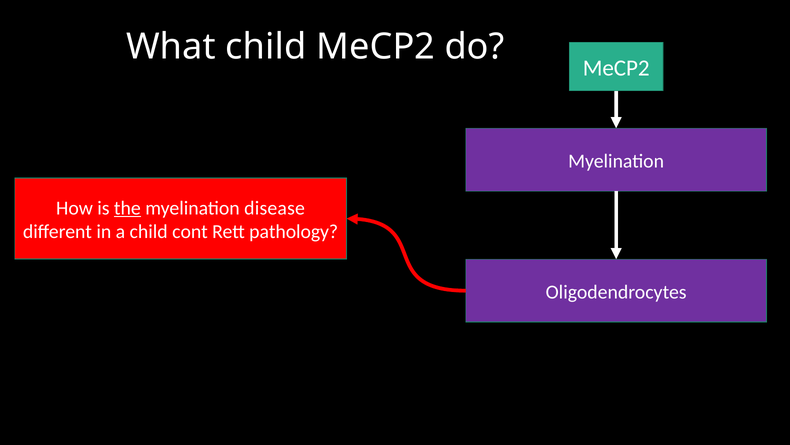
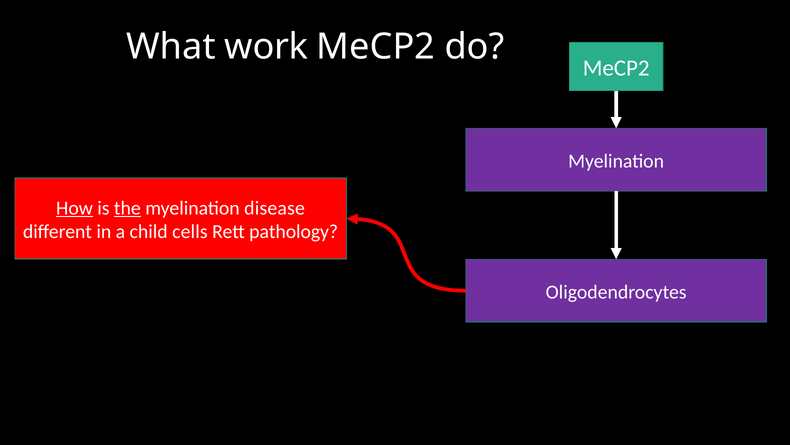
What child: child -> work (266, 47)
How underline: none -> present (74, 208)
cont: cont -> cells (190, 232)
